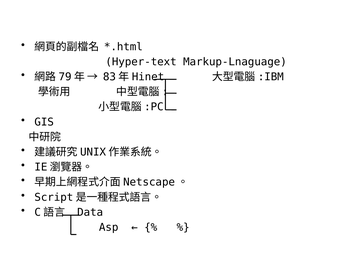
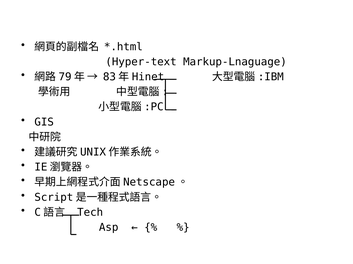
Data: Data -> Tech (90, 213)
